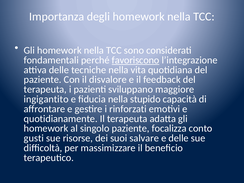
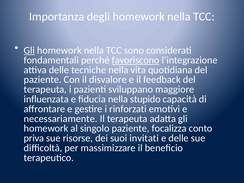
Gli underline: none -> present (29, 50)
ingigantito: ingigantito -> influenzata (46, 99)
quotidianamente: quotidianamente -> necessariamente (61, 119)
gusti: gusti -> priva (34, 138)
salvare: salvare -> invitati (144, 138)
